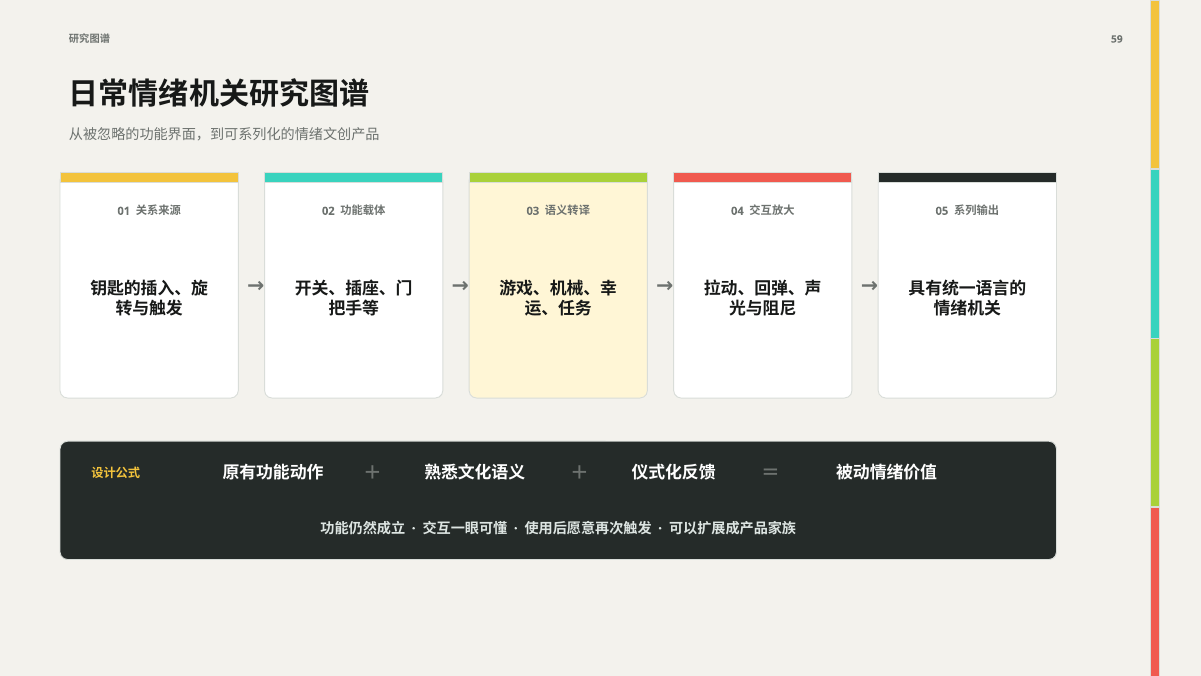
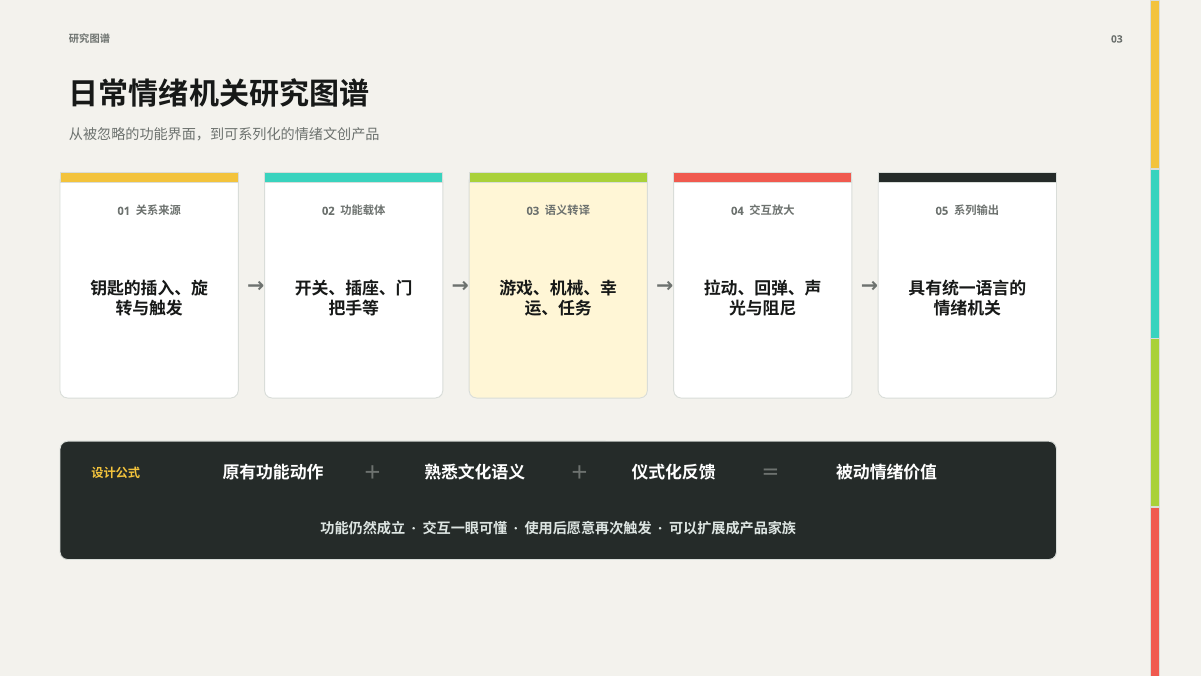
59: 59 -> 03 (1117, 39)
